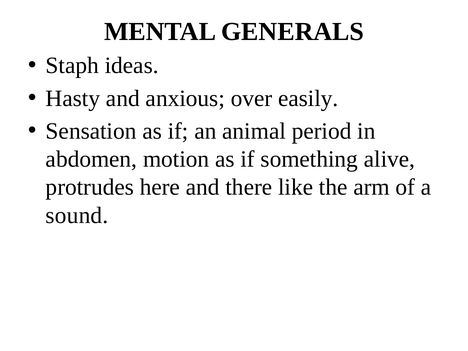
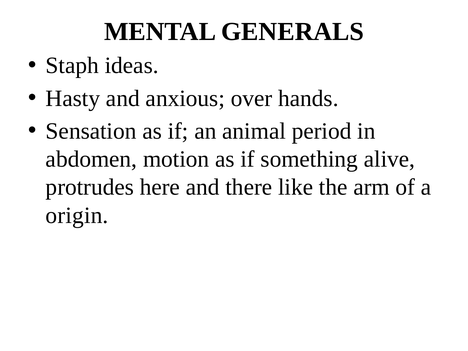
easily: easily -> hands (308, 98)
sound: sound -> origin (77, 215)
